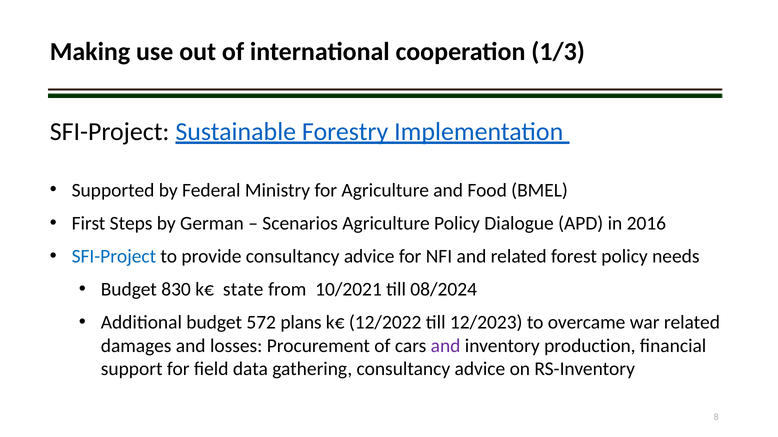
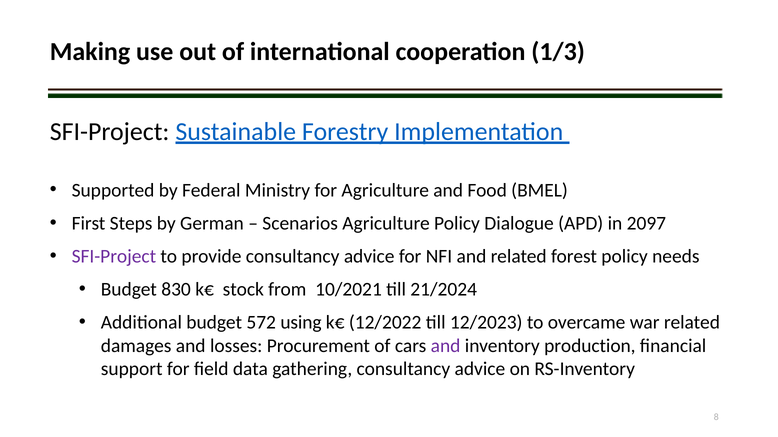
2016: 2016 -> 2097 (646, 224)
SFI-Project colour: blue -> purple (114, 257)
state: state -> stock (243, 290)
08/2024: 08/2024 -> 21/2024 (444, 290)
plans: plans -> using (301, 323)
